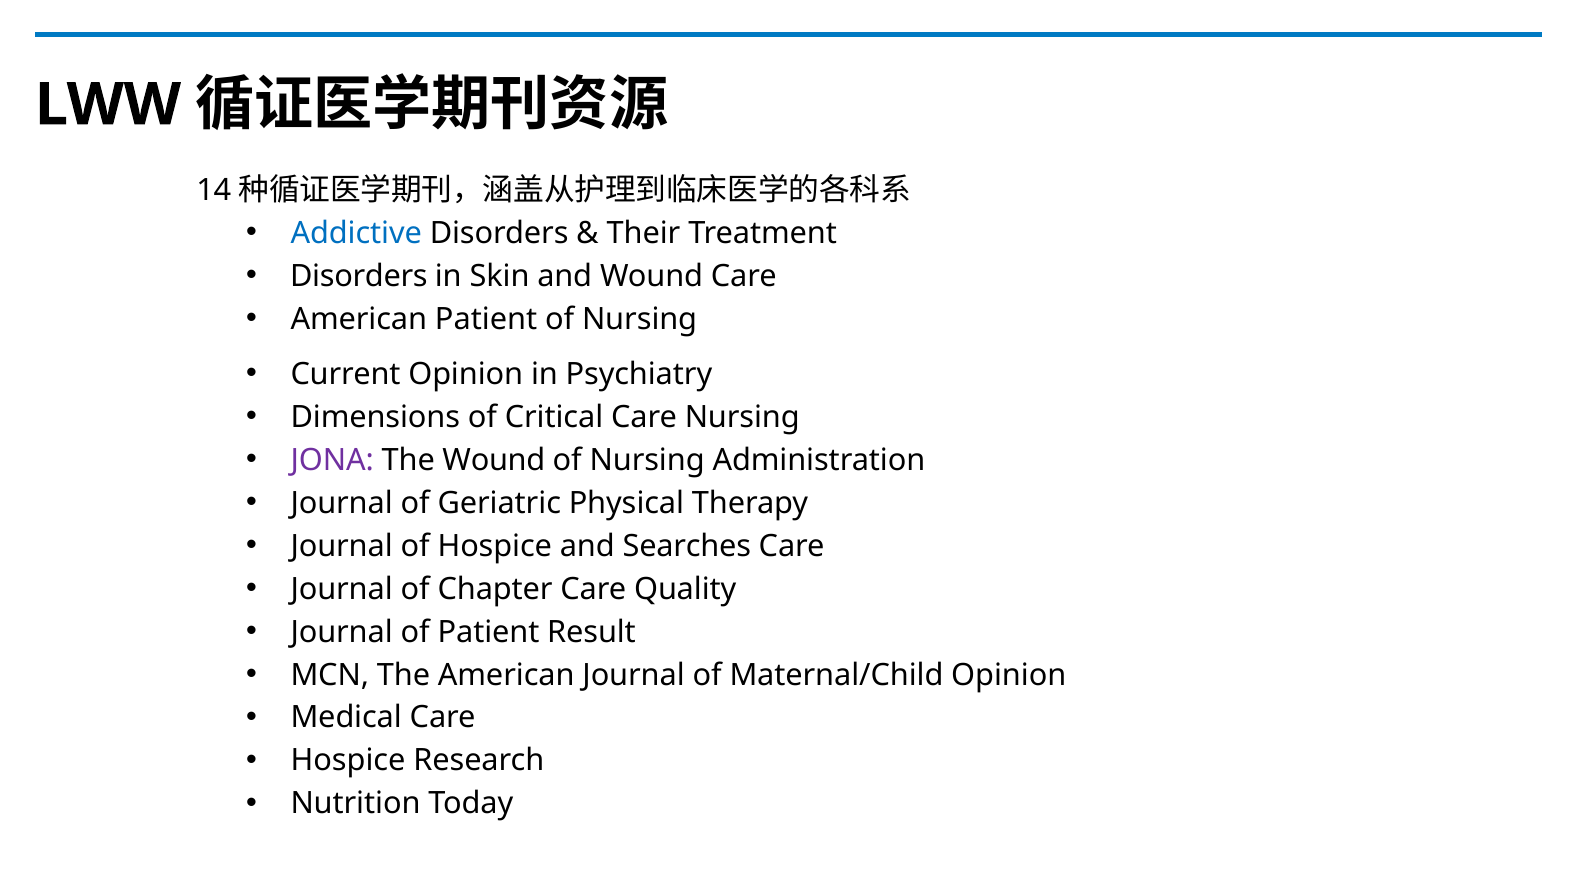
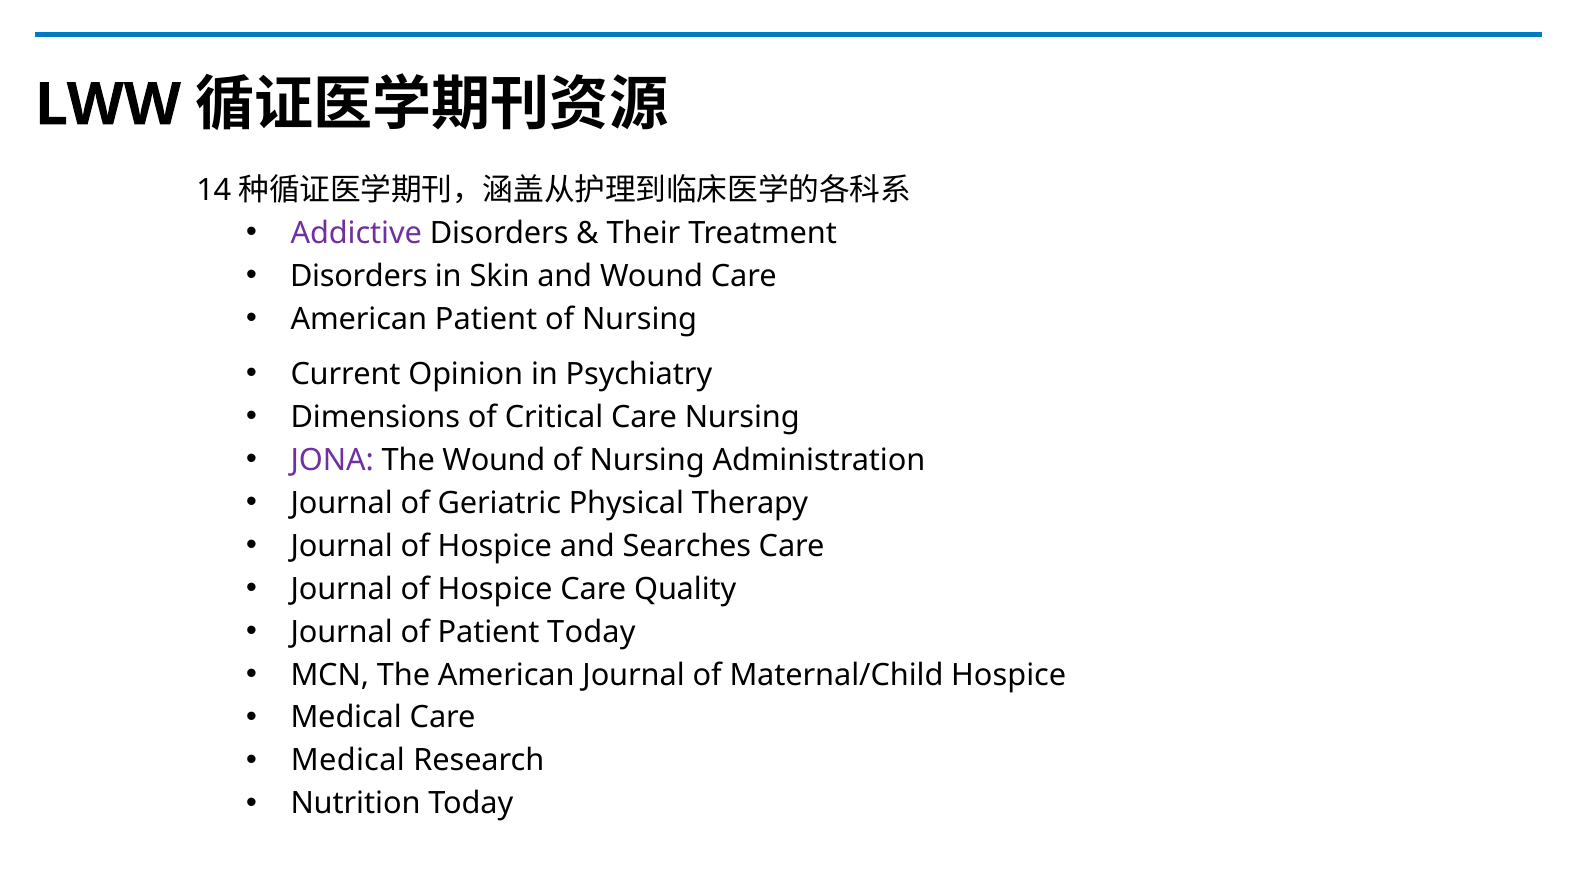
Addictive colour: blue -> purple (356, 233)
Chapter: Chapter -> Hospice (495, 589)
Patient Result: Result -> Today (591, 632)
Maternal/Child Opinion: Opinion -> Hospice (1009, 675)
Hospice: Hospice -> Medical (348, 761)
